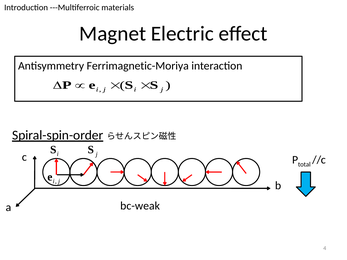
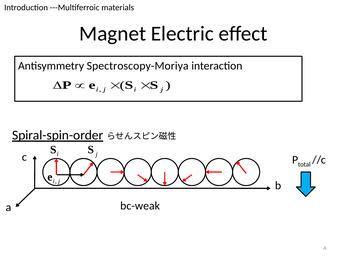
Ferrimagnetic-Moriya: Ferrimagnetic-Moriya -> Spectroscopy-Moriya (138, 66)
